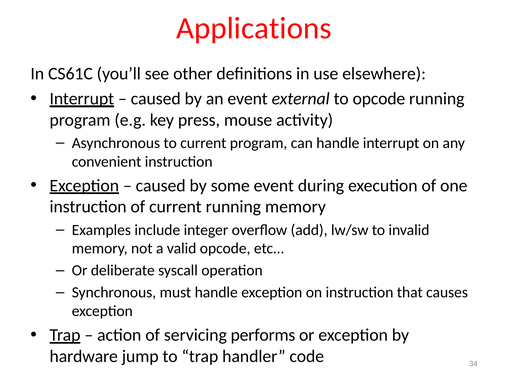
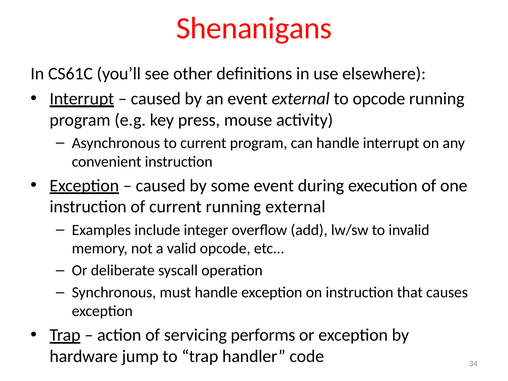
Applications: Applications -> Shenanigans (254, 28)
running memory: memory -> external (295, 207)
